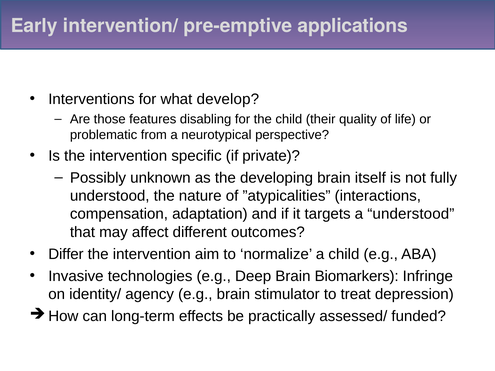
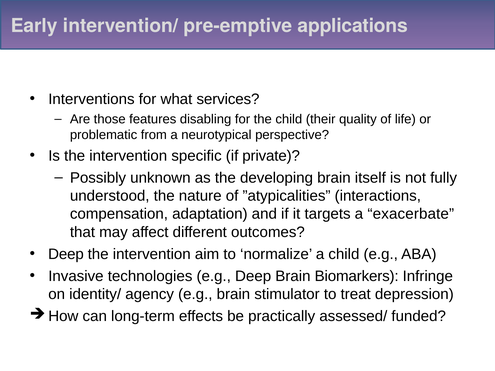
develop: develop -> services (228, 99)
a understood: understood -> exacerbate (411, 214)
Differ: Differ -> Deep (66, 254)
